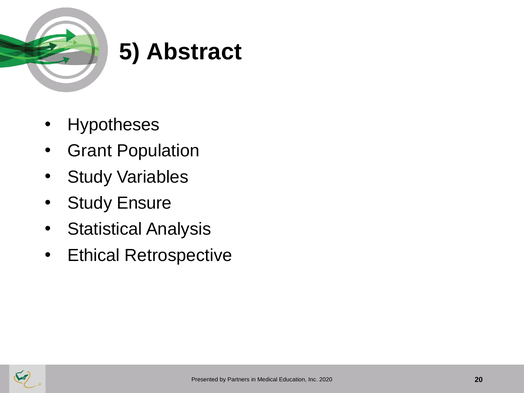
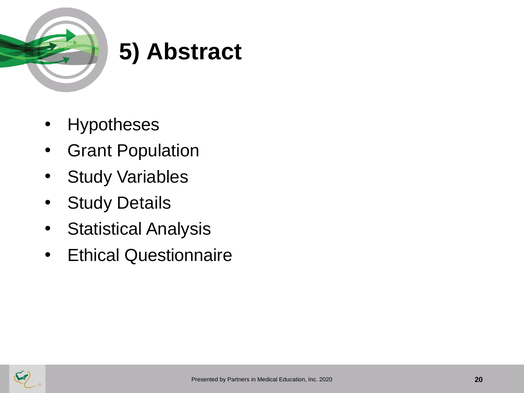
Ensure: Ensure -> Details (144, 203)
Retrospective: Retrospective -> Questionnaire (179, 255)
